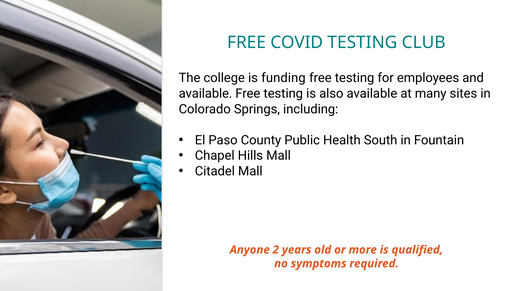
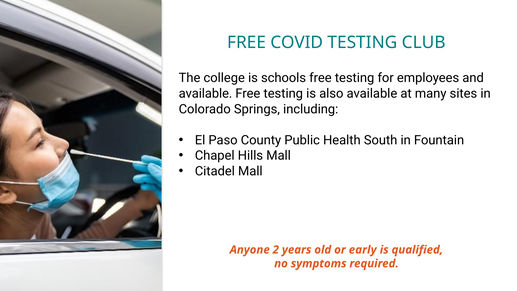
funding: funding -> schools (284, 78)
more: more -> early (363, 250)
